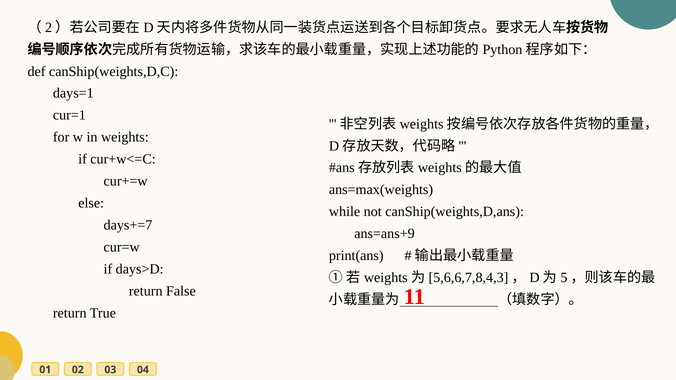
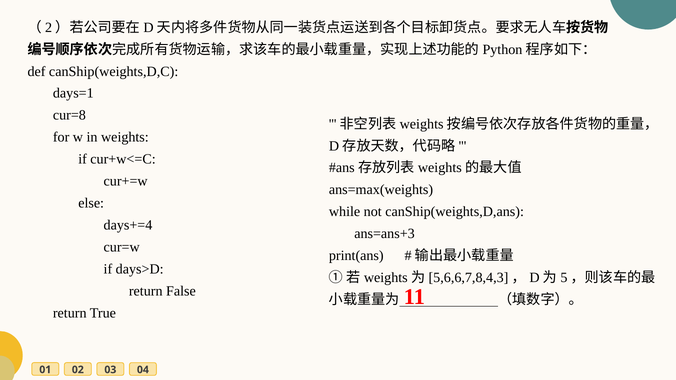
cur=1: cur=1 -> cur=8 (69, 115)
days+=7: days+=7 -> days+=4 (128, 225)
ans=ans+9: ans=ans+9 -> ans=ans+3 (385, 234)
